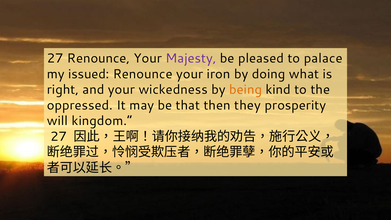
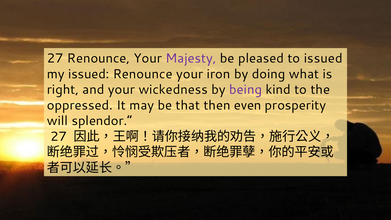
to palace: palace -> issued (323, 58)
being colour: orange -> purple (246, 90)
they: they -> even (248, 105)
kingdom: kingdom -> splendor (102, 121)
